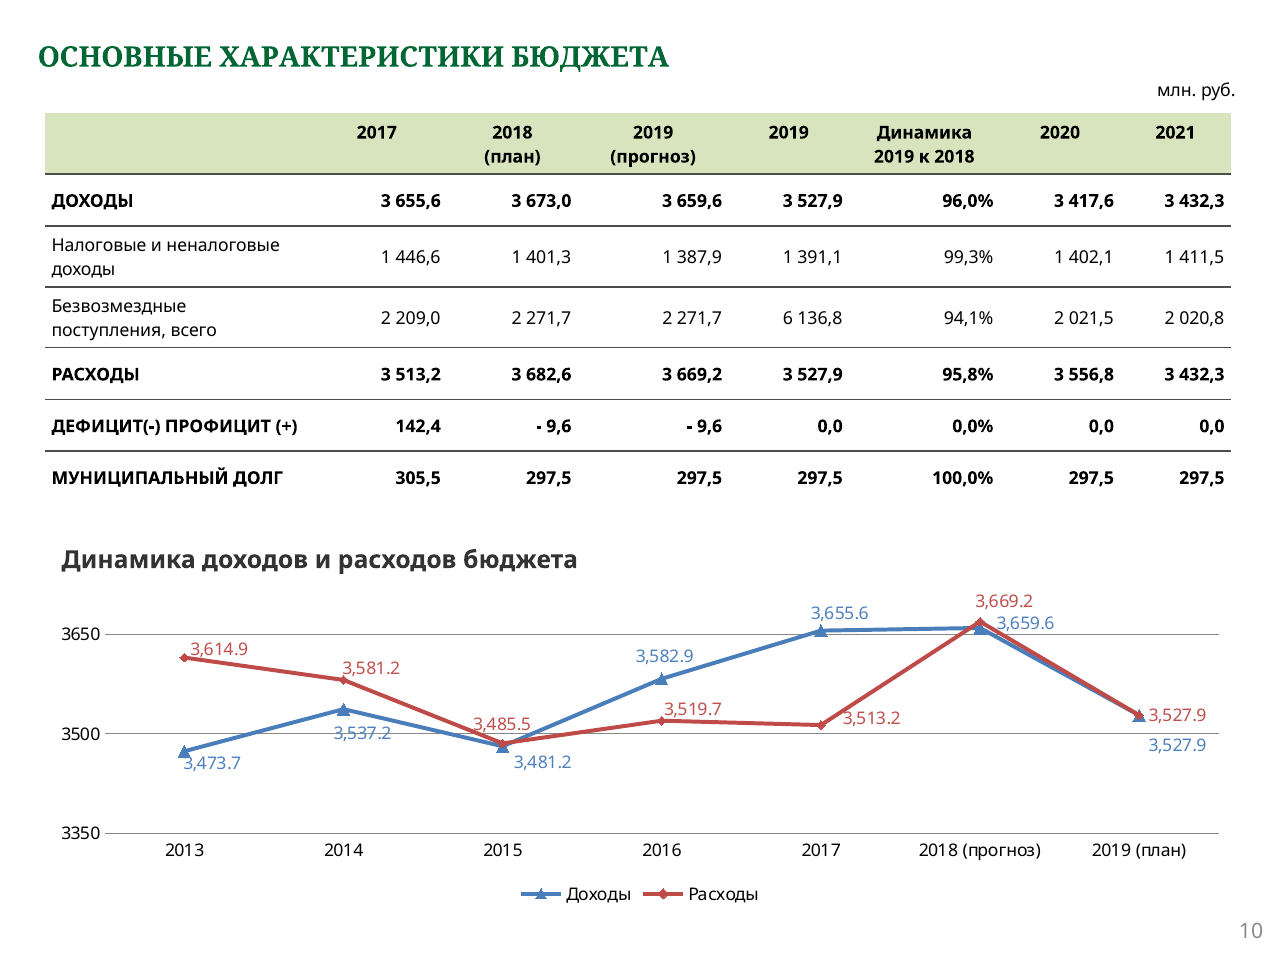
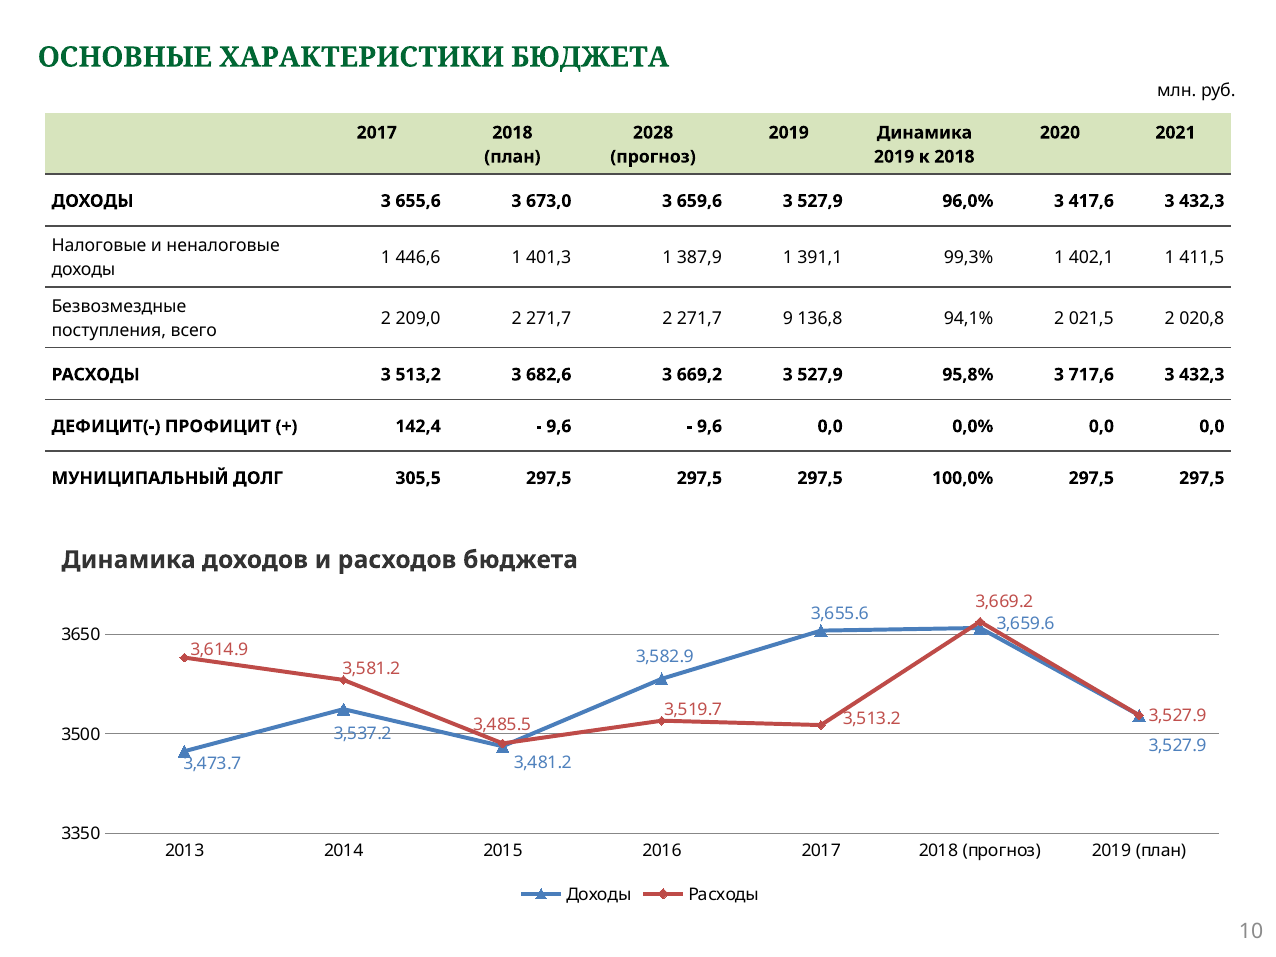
2019: 2019 -> 2028 (653, 133)
6: 6 -> 9 (788, 318)
556,8: 556,8 -> 717,6 (1091, 375)
